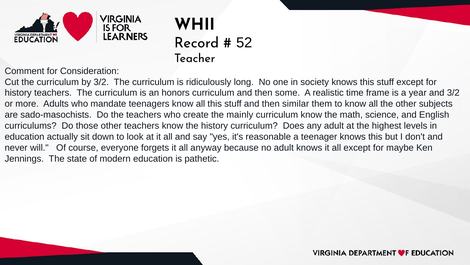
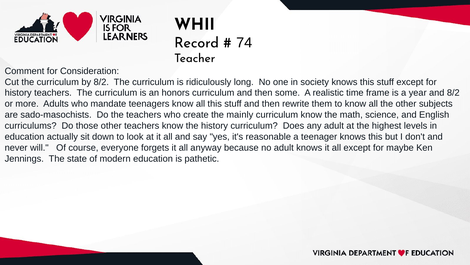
52: 52 -> 74 (244, 43)
by 3/2: 3/2 -> 8/2 (101, 82)
and 3/2: 3/2 -> 8/2 (453, 93)
similar: similar -> rewrite (296, 104)
